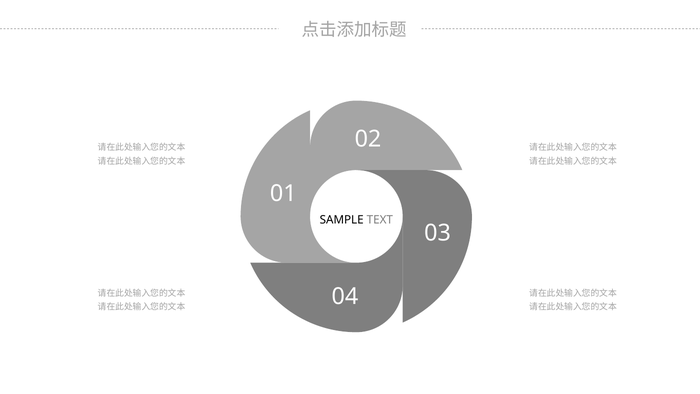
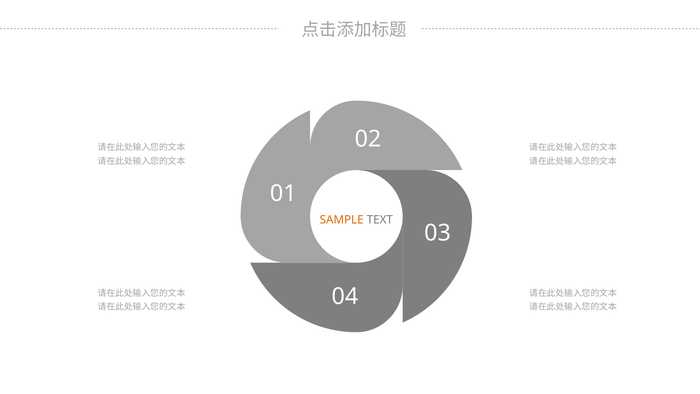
SAMPLE colour: black -> orange (342, 220)
